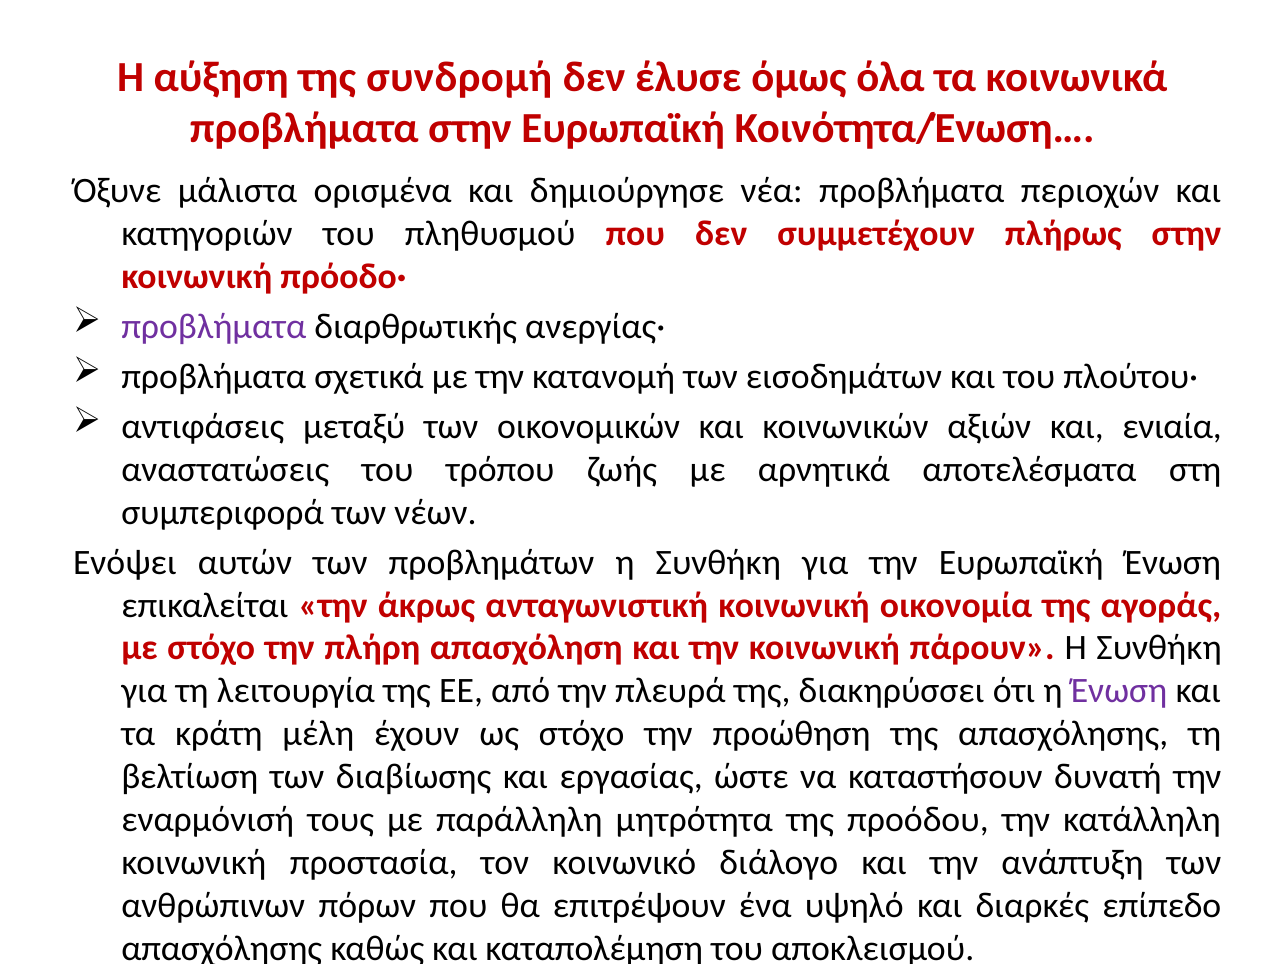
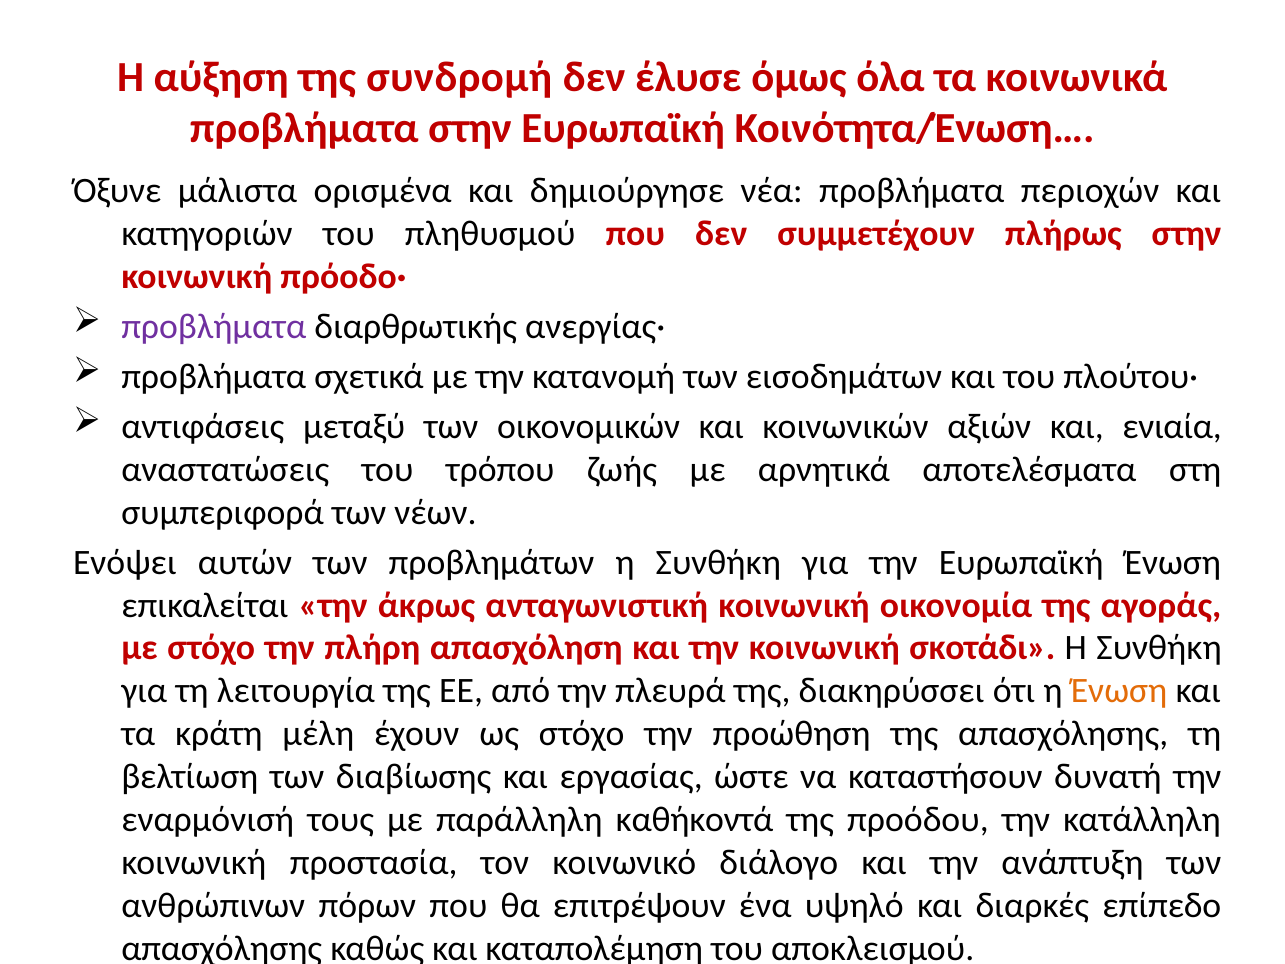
πάρουν: πάρουν -> σκοτάδι (982, 648)
Ένωση colour: purple -> orange (1119, 691)
μητρότητα: μητρότητα -> καθήκοντά (695, 819)
